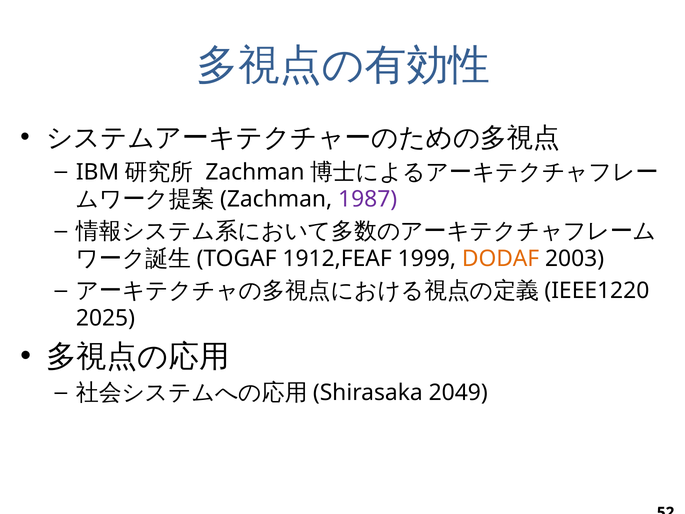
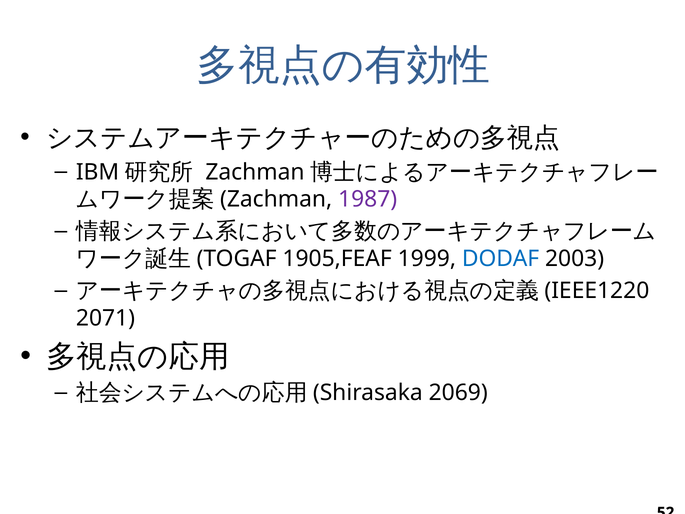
1912,FEAF: 1912,FEAF -> 1905,FEAF (337, 259)
DODAF colour: orange -> blue (501, 259)
2025: 2025 -> 2071 (105, 318)
2049: 2049 -> 2069 (458, 393)
